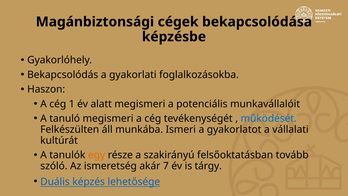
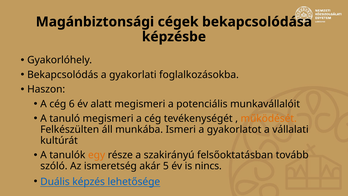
1: 1 -> 6 (72, 104)
működését colour: blue -> orange (269, 118)
7: 7 -> 5 (166, 166)
tárgy: tárgy -> nincs (208, 166)
